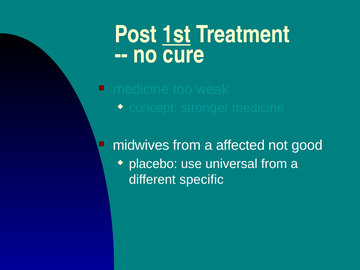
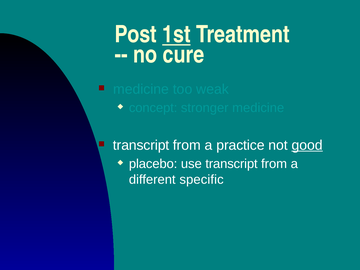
midwives: midwives -> transcript (141, 145)
affected: affected -> practice (240, 145)
good underline: none -> present (307, 145)
use universal: universal -> transcript (232, 164)
